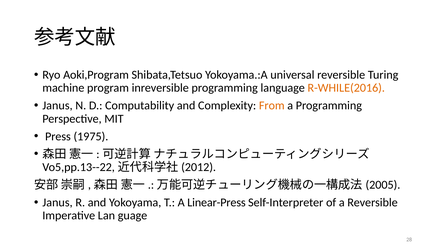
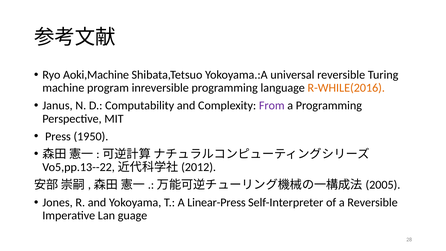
Aoki,Program: Aoki,Program -> Aoki,Machine (96, 75)
From colour: orange -> purple (272, 106)
1975: 1975 -> 1950 (91, 136)
Janus: Janus -> Jones (58, 202)
